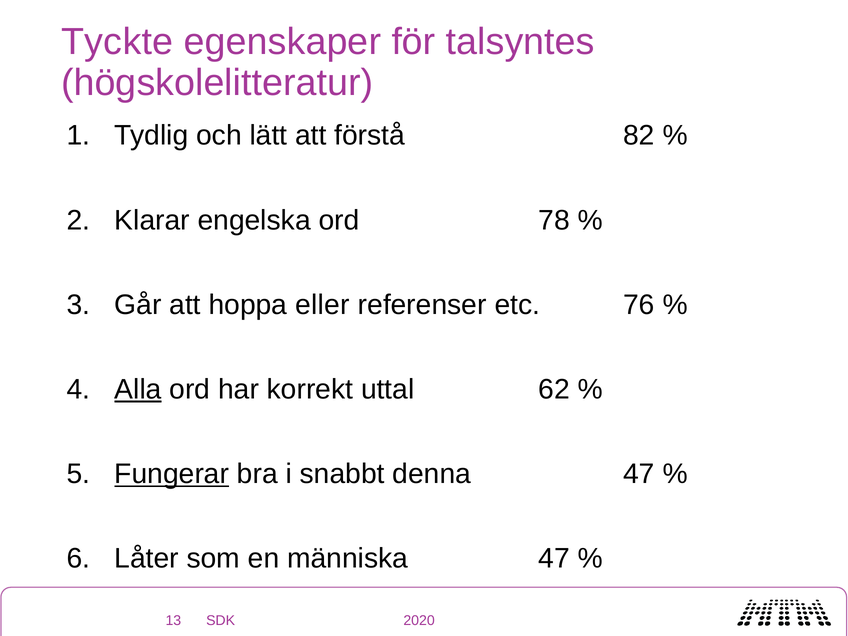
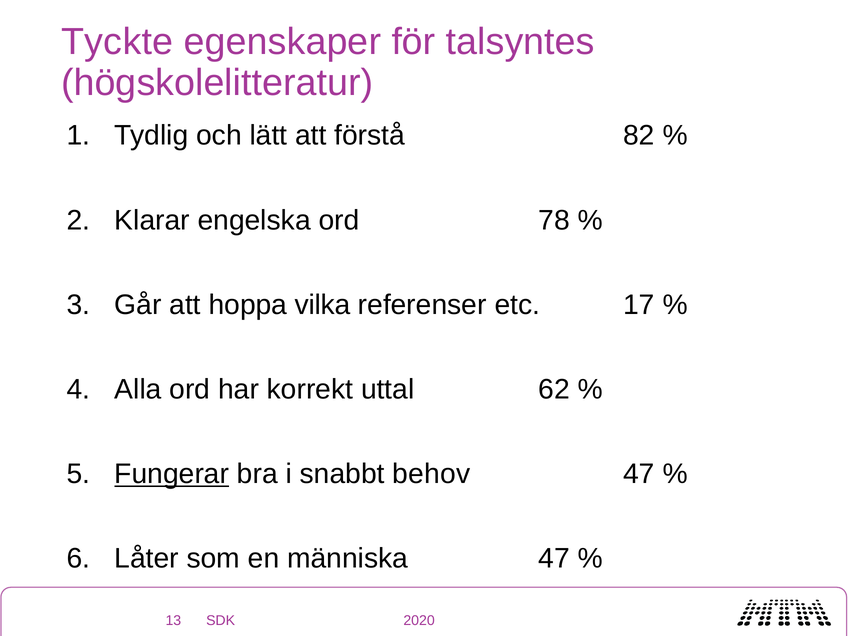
eller: eller -> vilka (323, 305)
76: 76 -> 17 (639, 305)
Alla underline: present -> none (138, 389)
denna: denna -> behov (432, 474)
